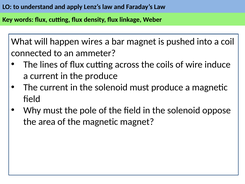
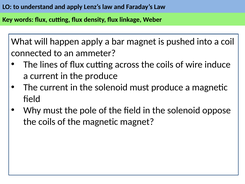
happen wires: wires -> apply (92, 42)
area: area -> coils (47, 122)
